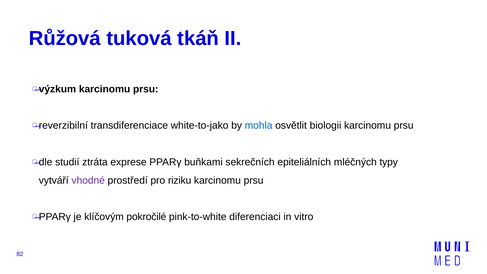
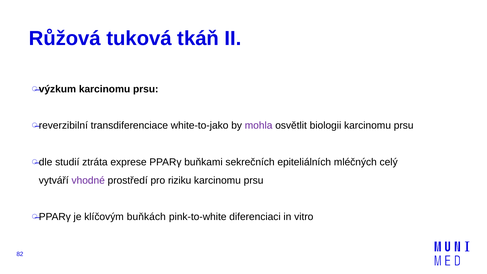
mohla colour: blue -> purple (259, 126)
typy: typy -> celý (389, 162)
pokročilé: pokročilé -> buňkách (146, 217)
